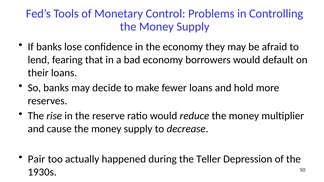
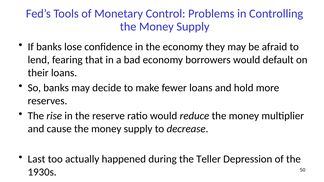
Pair: Pair -> Last (37, 159)
